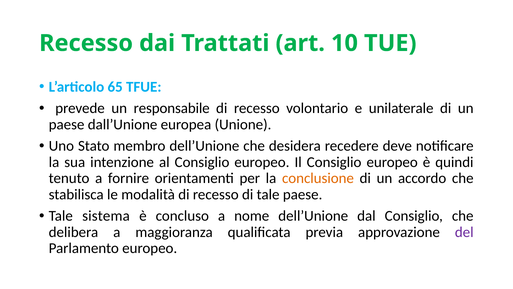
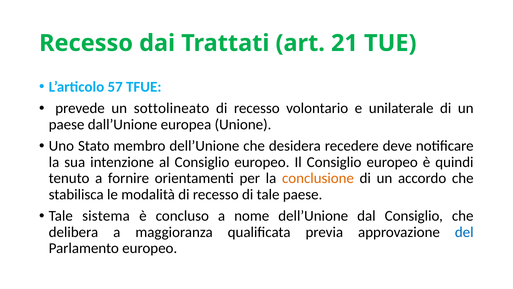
10: 10 -> 21 (344, 43)
65: 65 -> 57 (115, 87)
responsabile: responsabile -> sottolineato (172, 108)
del colour: purple -> blue (464, 232)
